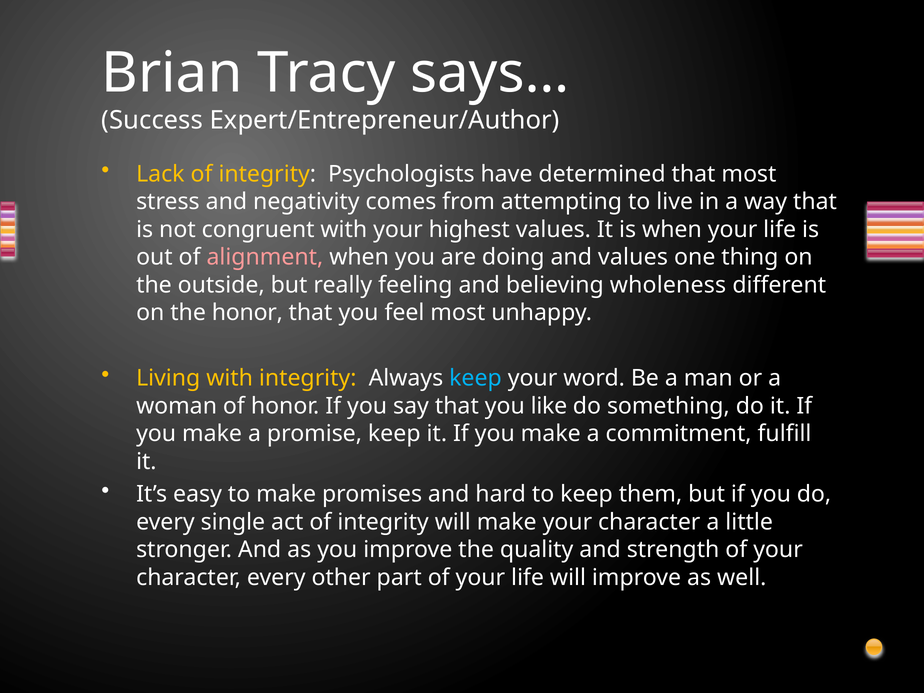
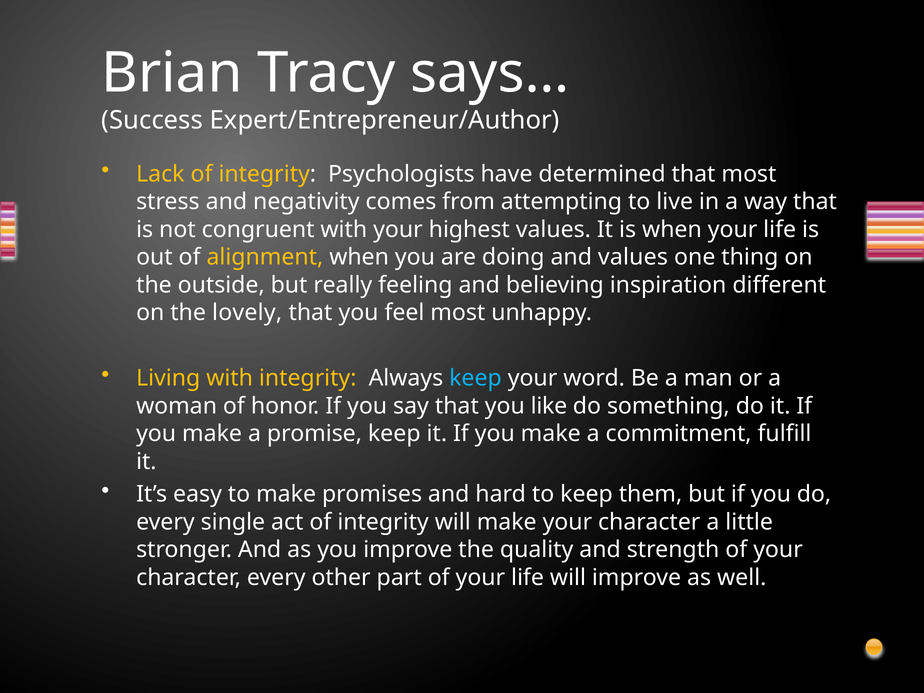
alignment colour: pink -> yellow (265, 257)
wholeness: wholeness -> inspiration (668, 285)
the honor: honor -> lovely (247, 313)
